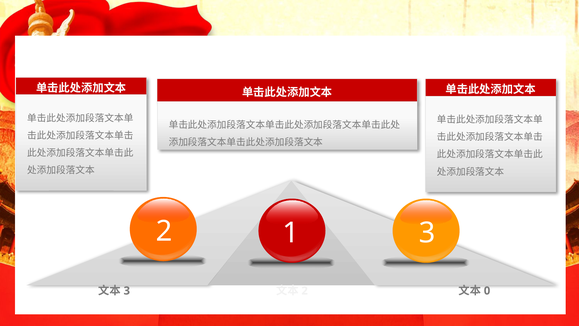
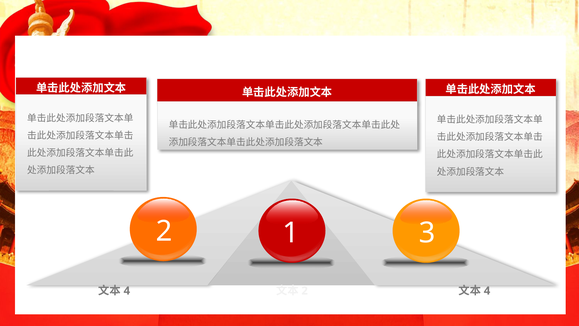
3: 3 -> 4 (127, 291)
0: 0 -> 4 (487, 291)
